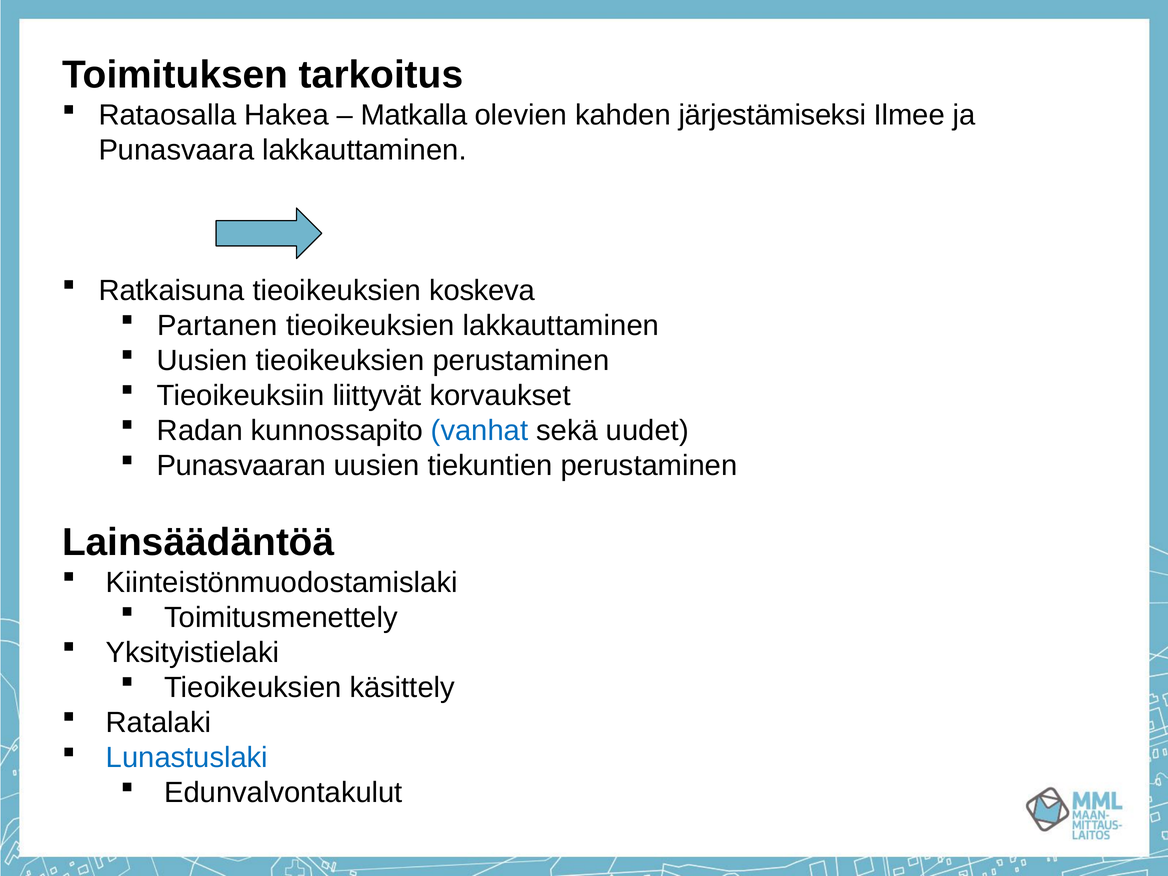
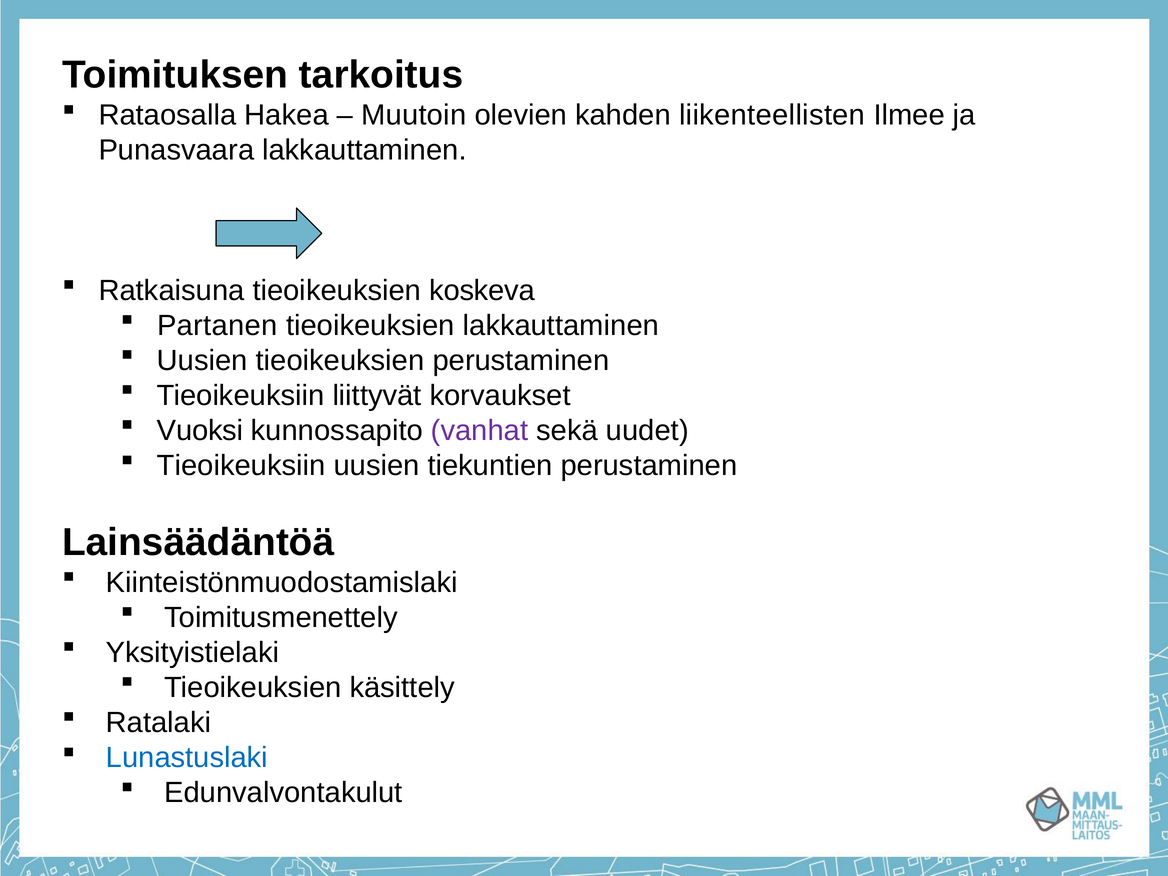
Matkalla: Matkalla -> Muutoin (414, 115)
järjestämiseksi: järjestämiseksi -> liikenteellisten (772, 115)
Radan: Radan -> Vuoksi (200, 431)
vanhat colour: blue -> purple (480, 431)
Punasvaaran: Punasvaaran -> Tieoikeuksiin (241, 466)
